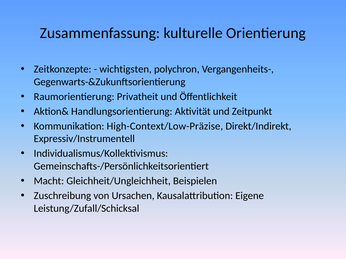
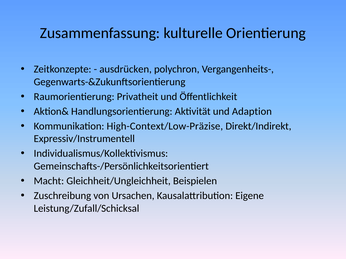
wichtigsten: wichtigsten -> ausdrücken (126, 69)
Zeitpunkt: Zeitpunkt -> Adaption (252, 112)
